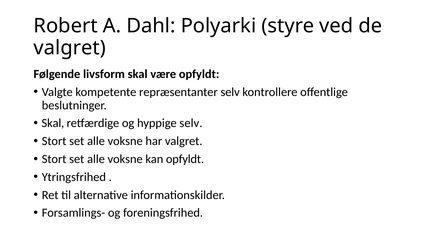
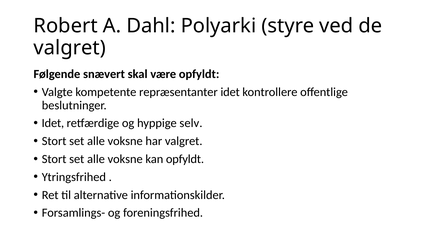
livsform: livsform -> snævert (104, 74)
repræsentanter selv: selv -> idet (230, 92)
Skal: Skal -> Idet (53, 123)
